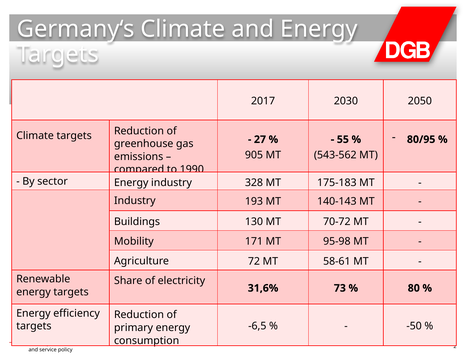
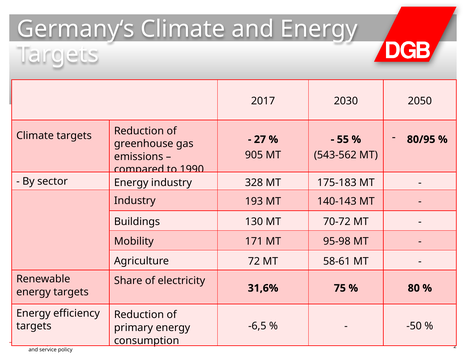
73: 73 -> 75 (340, 288)
